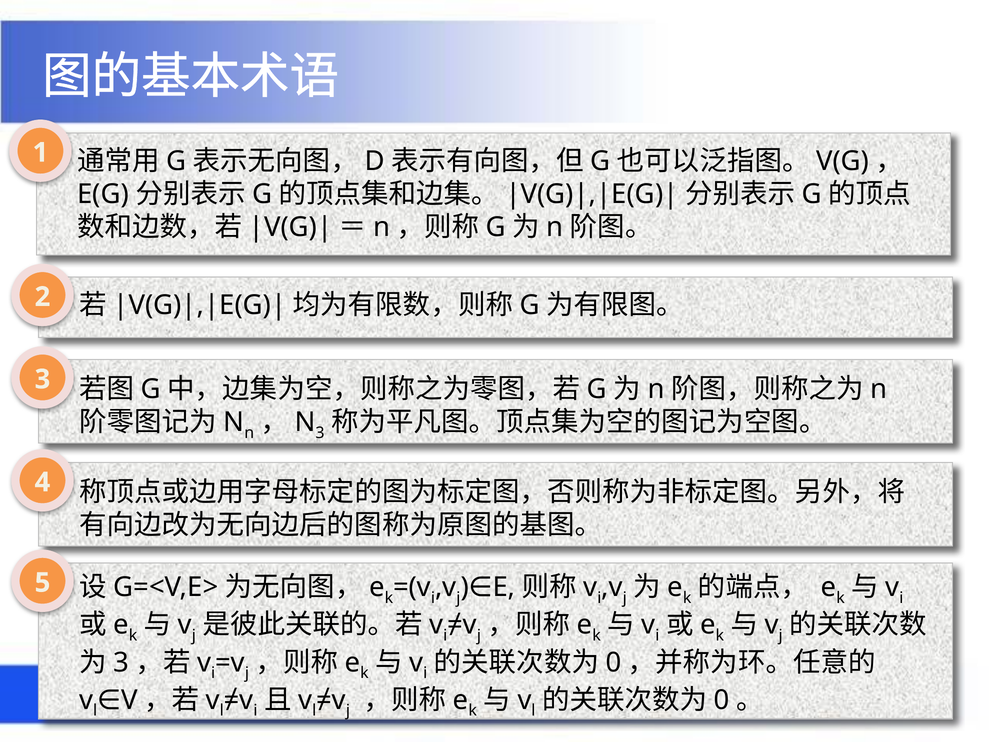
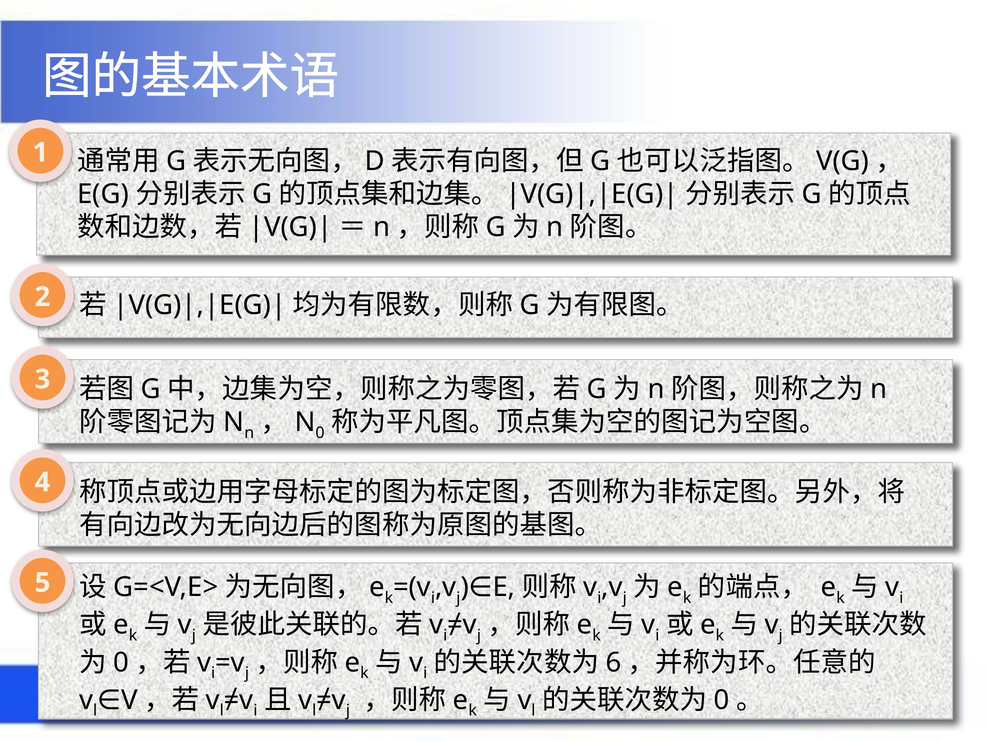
3: 3 -> 0 (320, 433)
3: 3 -> 0 (121, 662)
0: 0 -> 6 (614, 662)
